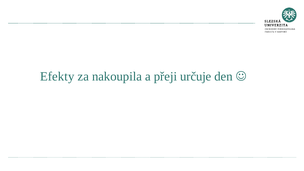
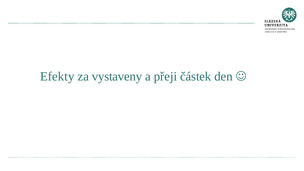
nakoupila: nakoupila -> vystaveny (117, 76)
určuje: určuje -> částek (196, 76)
